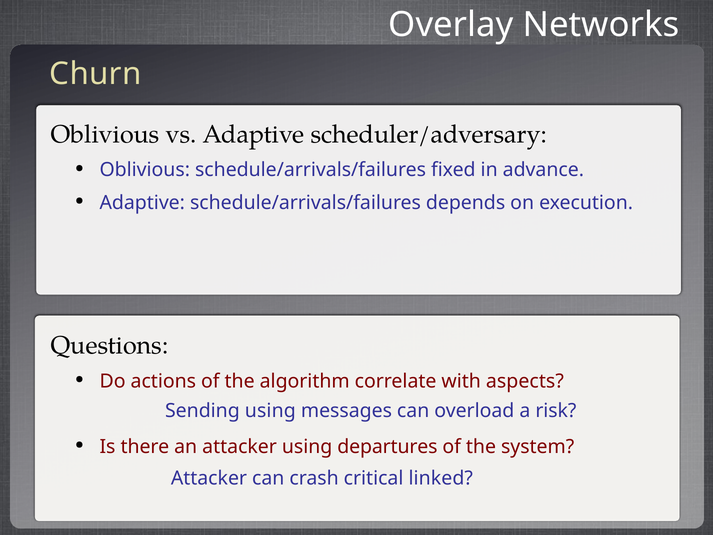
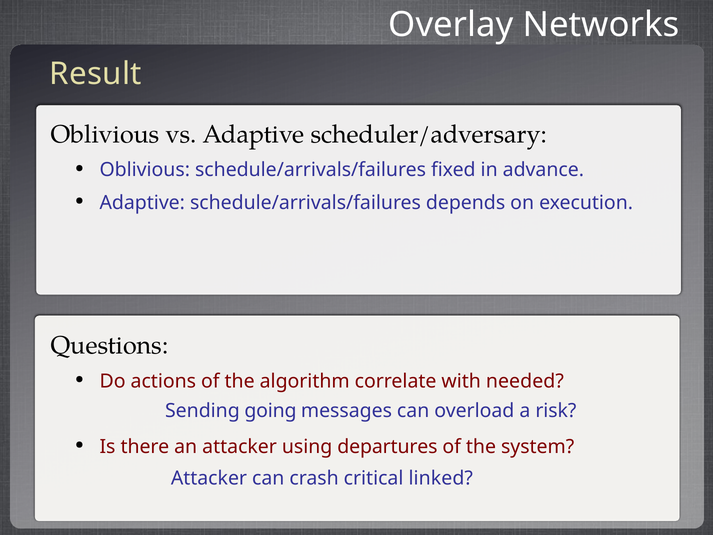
Churn: Churn -> Result (96, 74)
aspects: aspects -> needed (525, 381)
Sending using: using -> going (270, 411)
